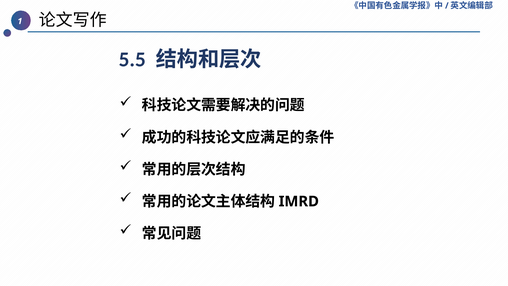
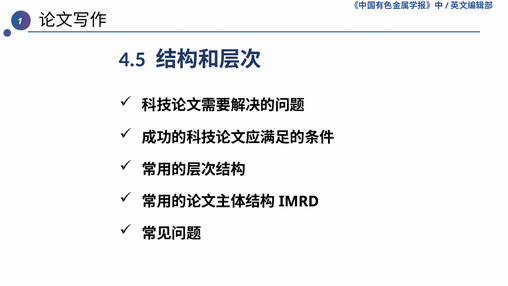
5.5: 5.5 -> 4.5 (132, 60)
